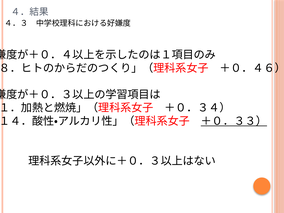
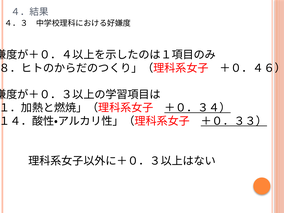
＋０．３４） underline: none -> present (197, 108)
